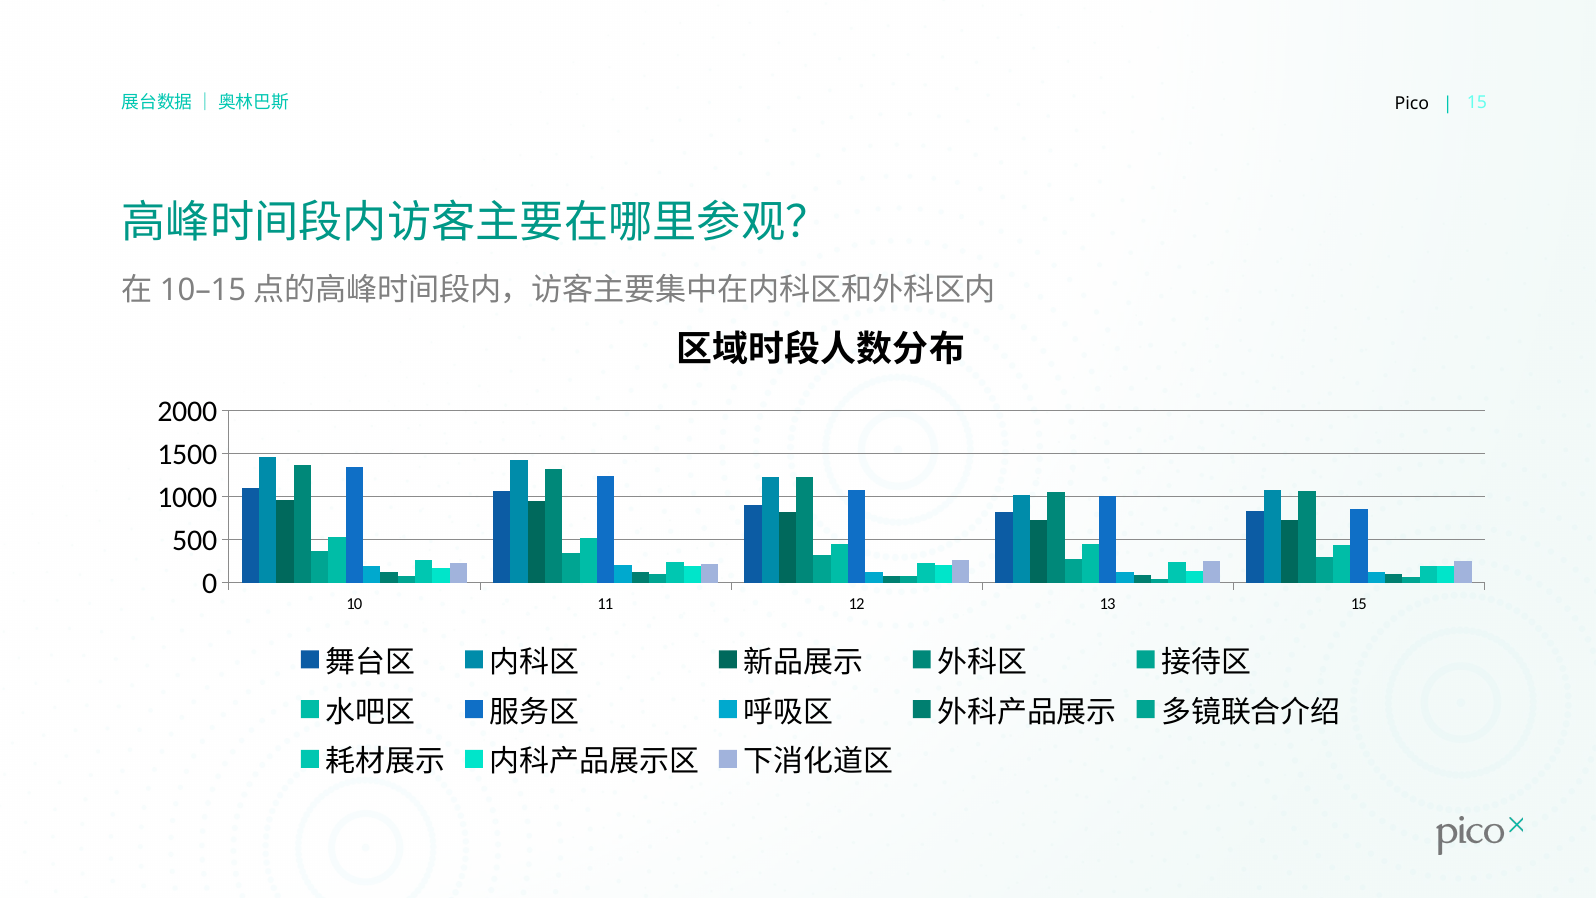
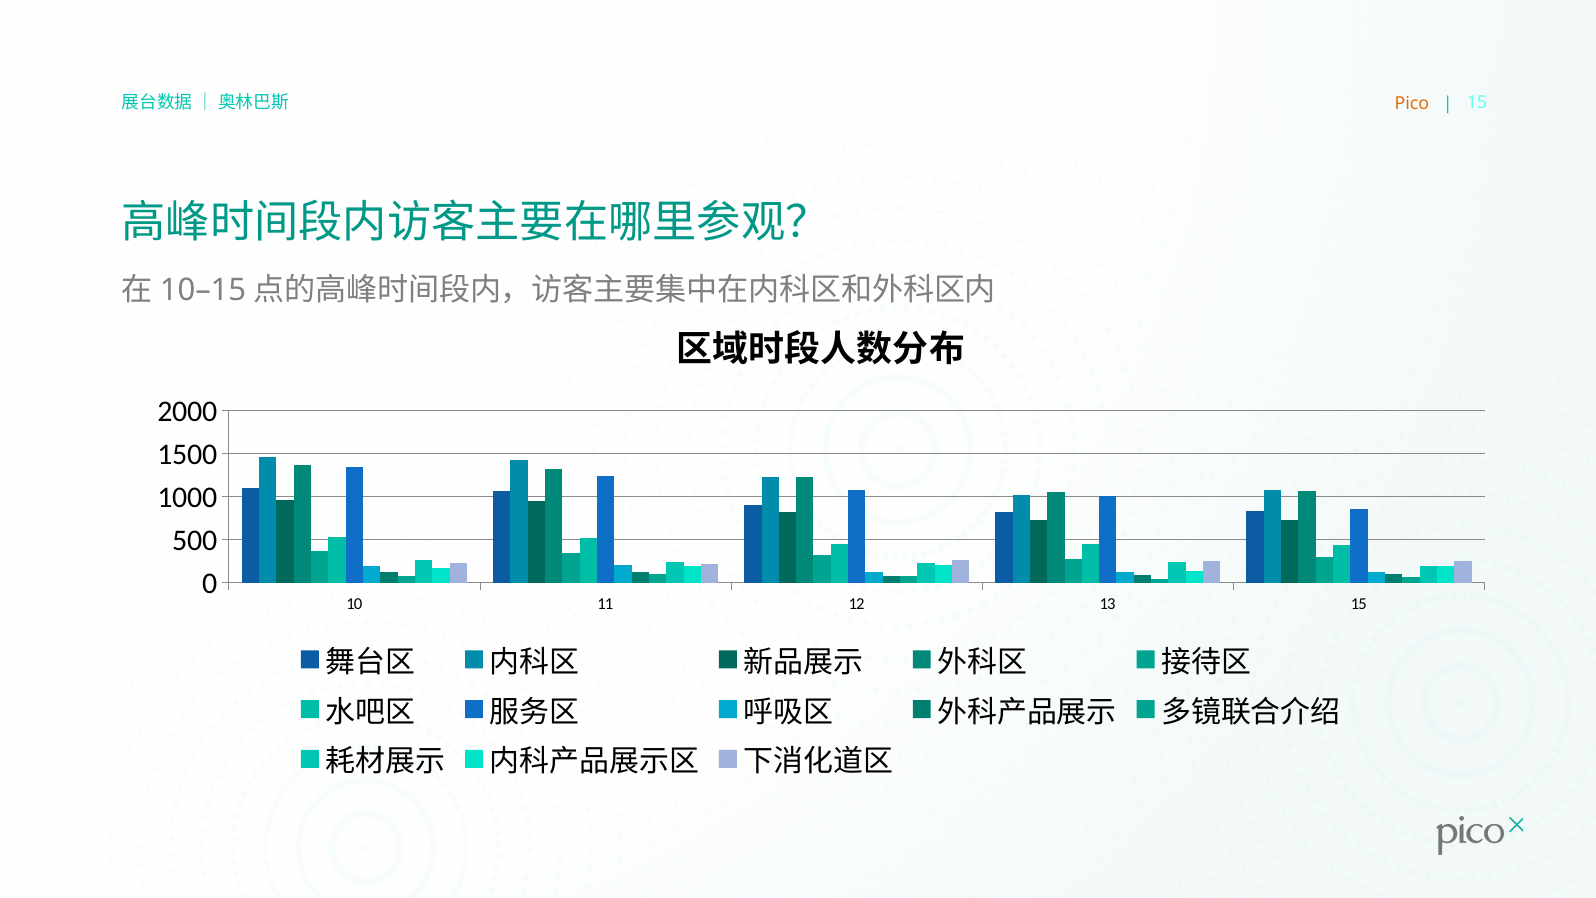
Pico colour: black -> orange (1412, 104)
